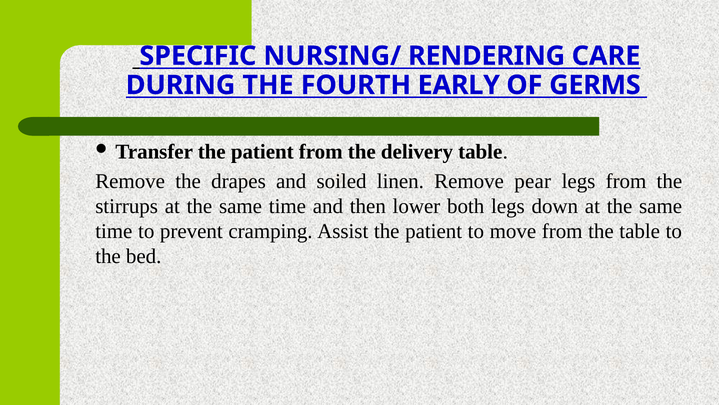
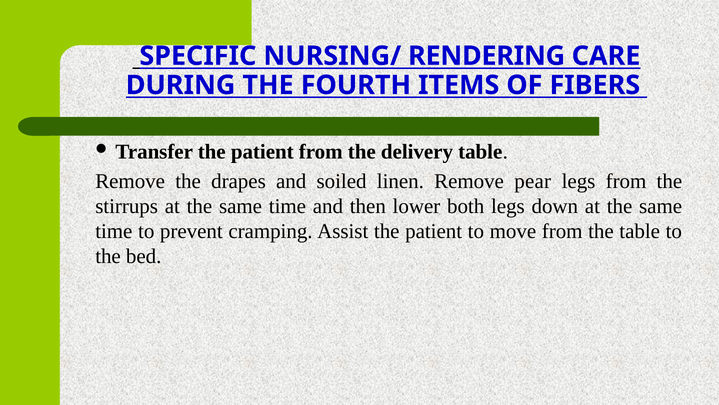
EARLY: EARLY -> ITEMS (459, 85)
GERMS: GERMS -> FIBERS (595, 85)
